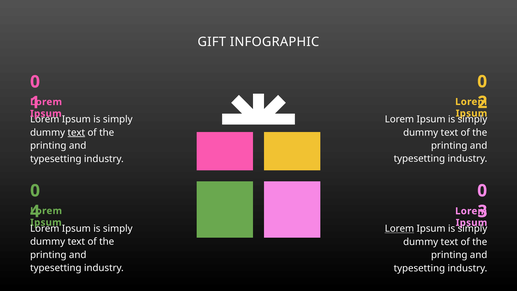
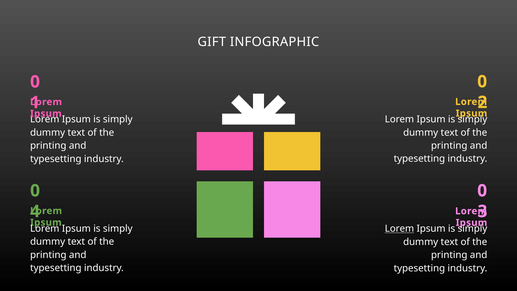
text underline: present -> none (76, 133)
